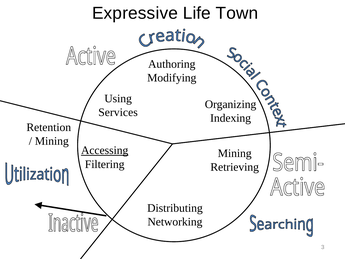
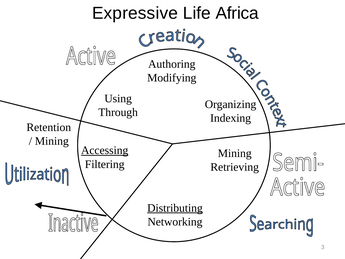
Town: Town -> Africa (237, 13)
Services: Services -> Through (118, 112)
Distributing underline: none -> present (175, 208)
